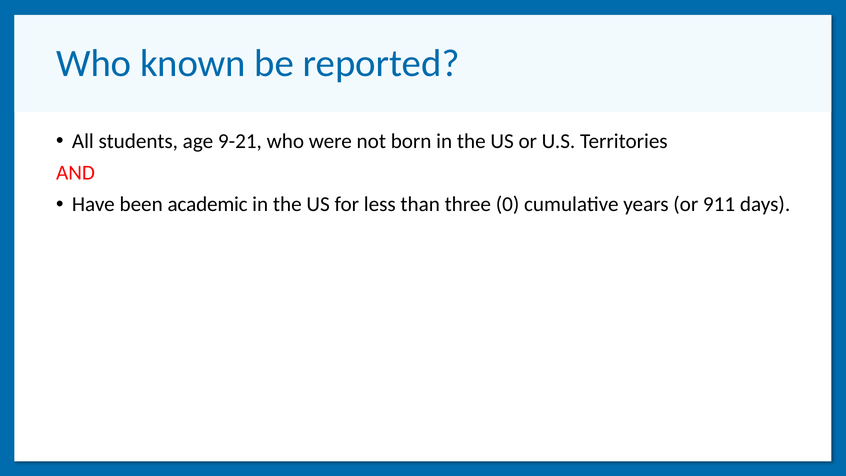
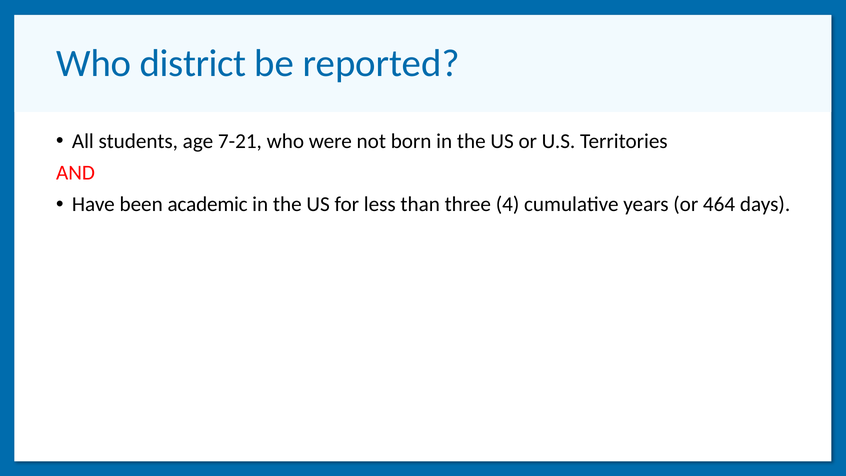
known: known -> district (193, 64)
9-21: 9-21 -> 7-21 (240, 141)
0: 0 -> 4 (508, 204)
911: 911 -> 464 (719, 204)
